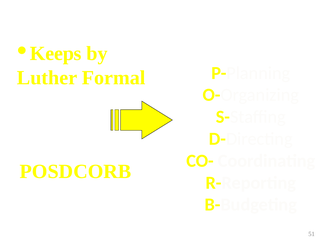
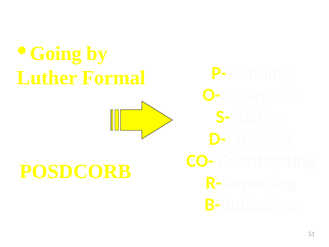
Keeps: Keeps -> Going (56, 53)
